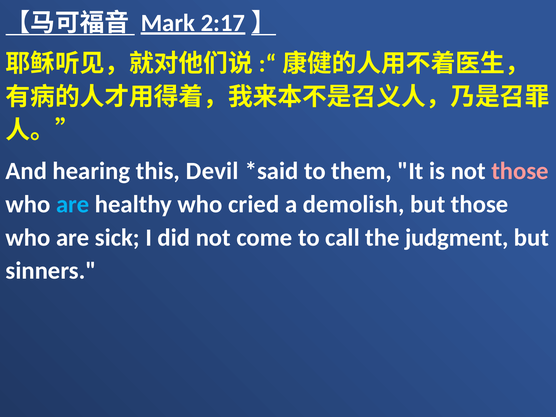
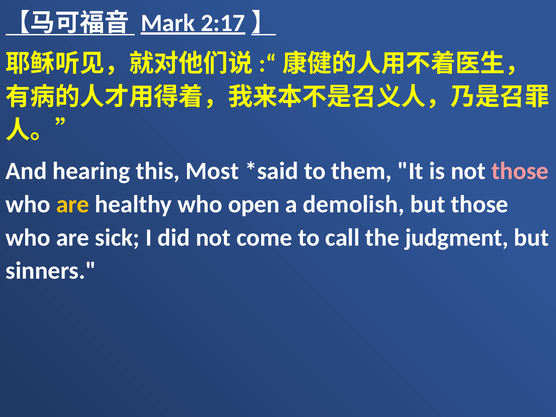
Devil: Devil -> Most (212, 171)
are colour: light blue -> yellow (73, 204)
cried: cried -> open (254, 204)
